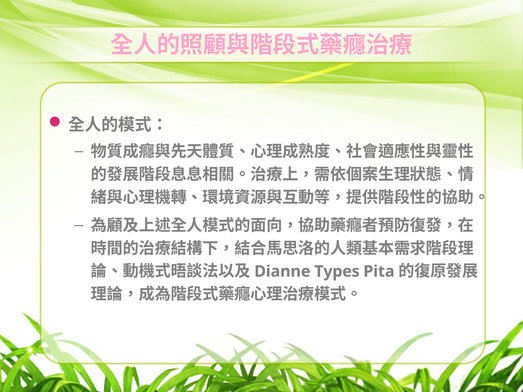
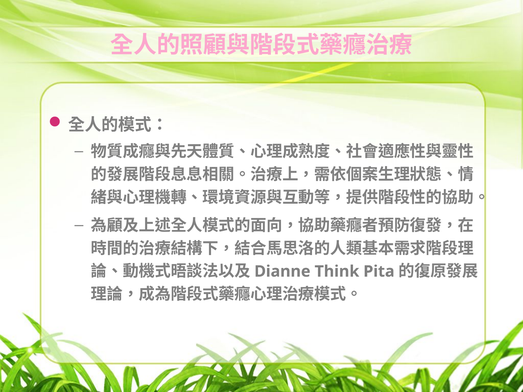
Types: Types -> Think (337, 272)
